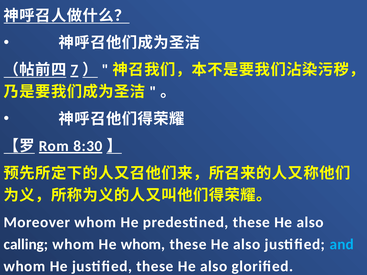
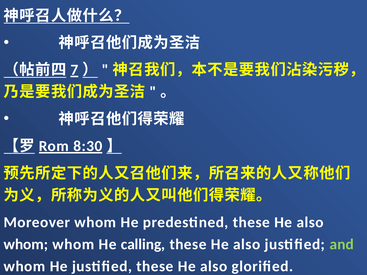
calling: calling -> whom (26, 245)
He whom: whom -> calling (143, 245)
and colour: light blue -> light green (342, 245)
